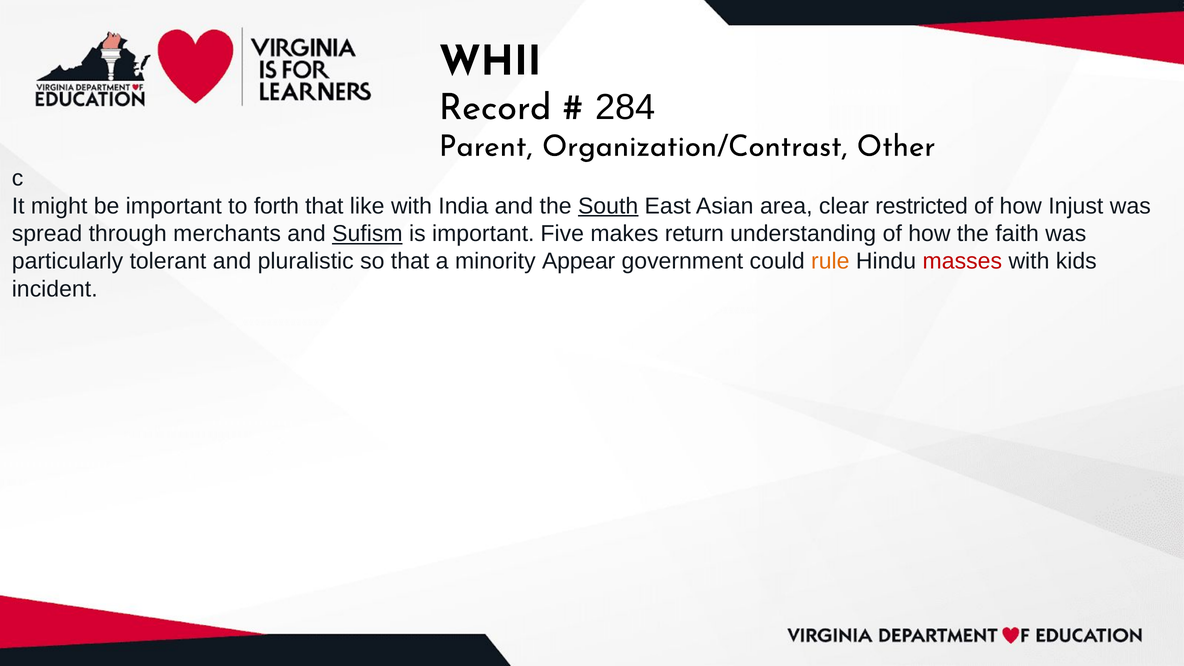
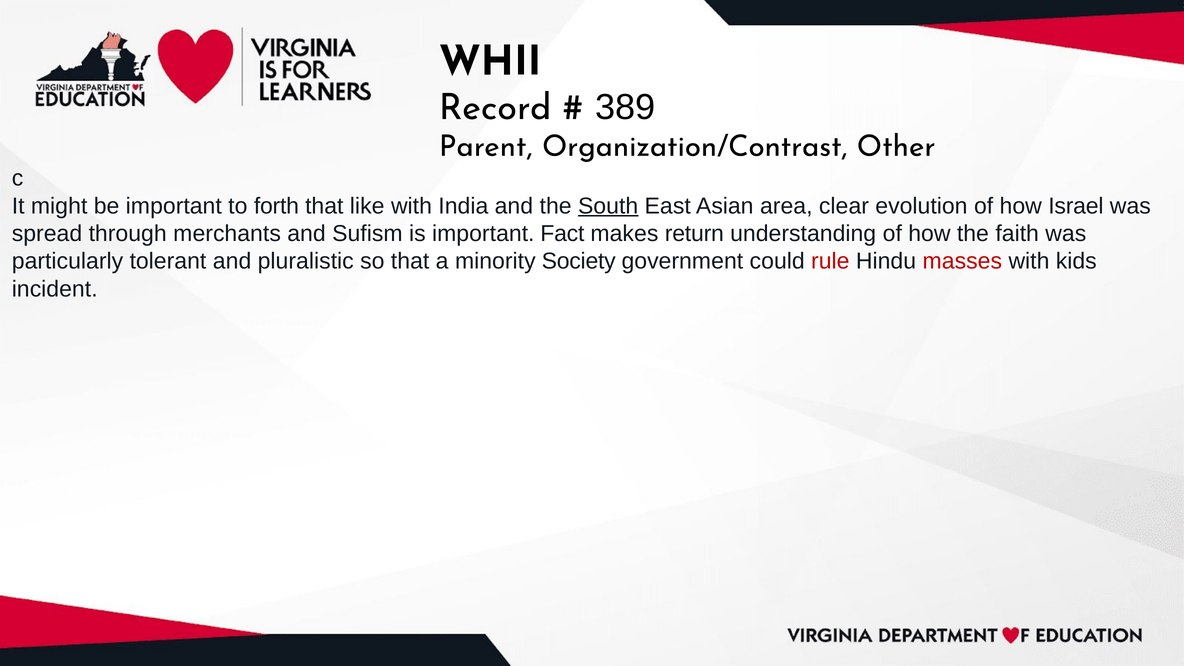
284: 284 -> 389 (625, 107)
restricted: restricted -> evolution (921, 206)
Injust: Injust -> Israel (1076, 206)
Sufism underline: present -> none (367, 234)
Five: Five -> Fact (562, 234)
Appear: Appear -> Society (579, 261)
rule colour: orange -> red (830, 261)
